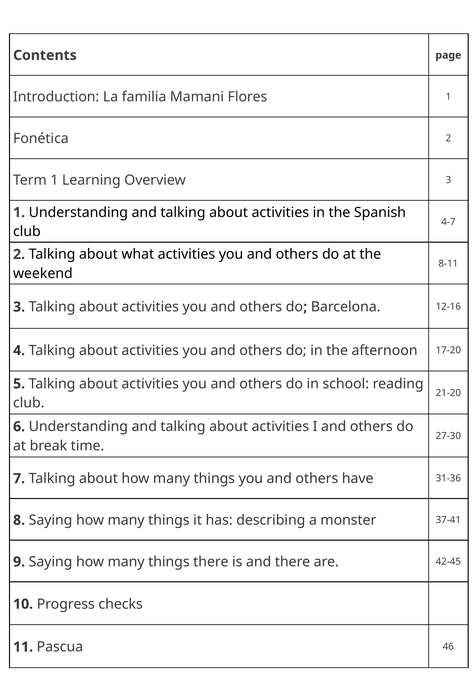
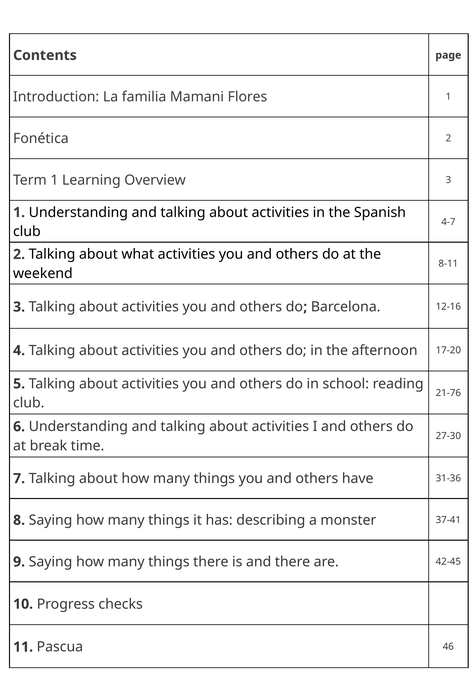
21-20: 21-20 -> 21-76 (448, 393)
